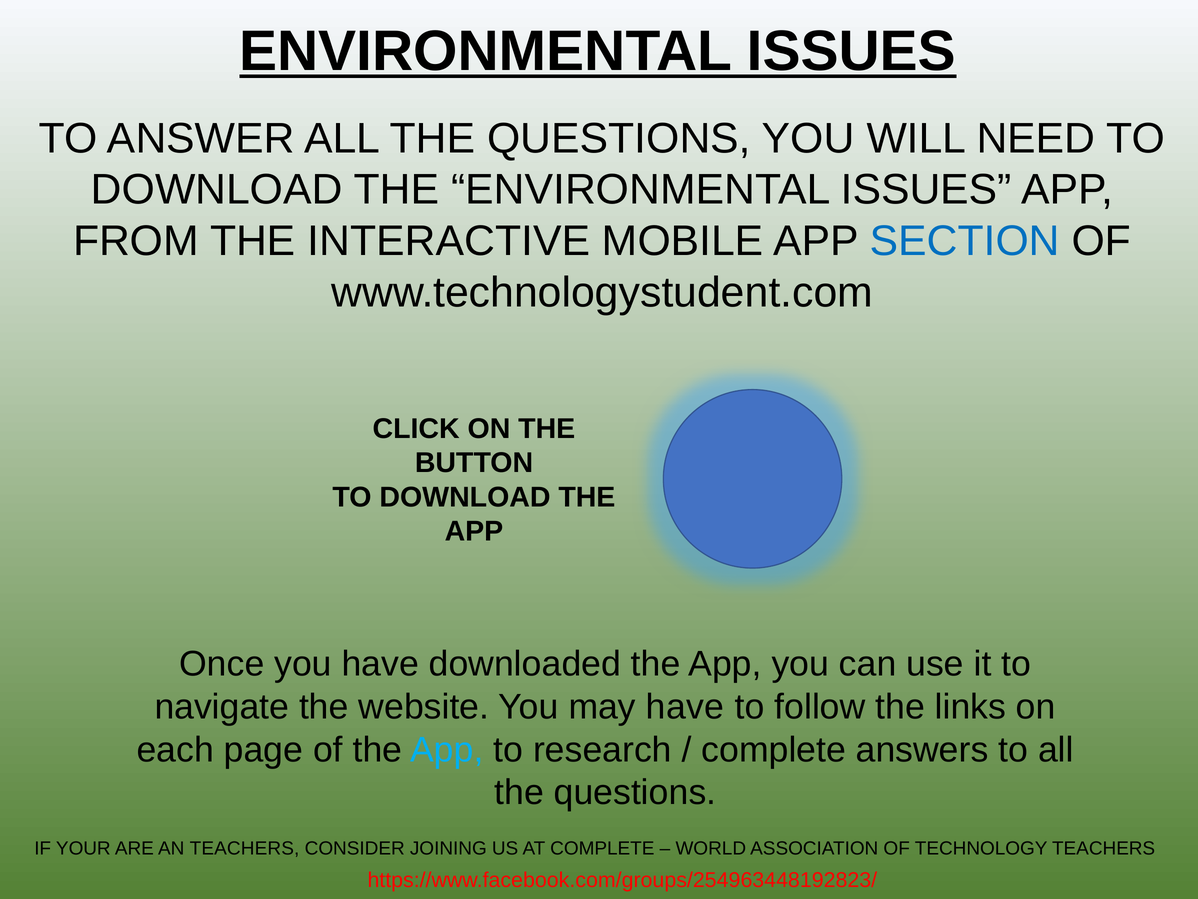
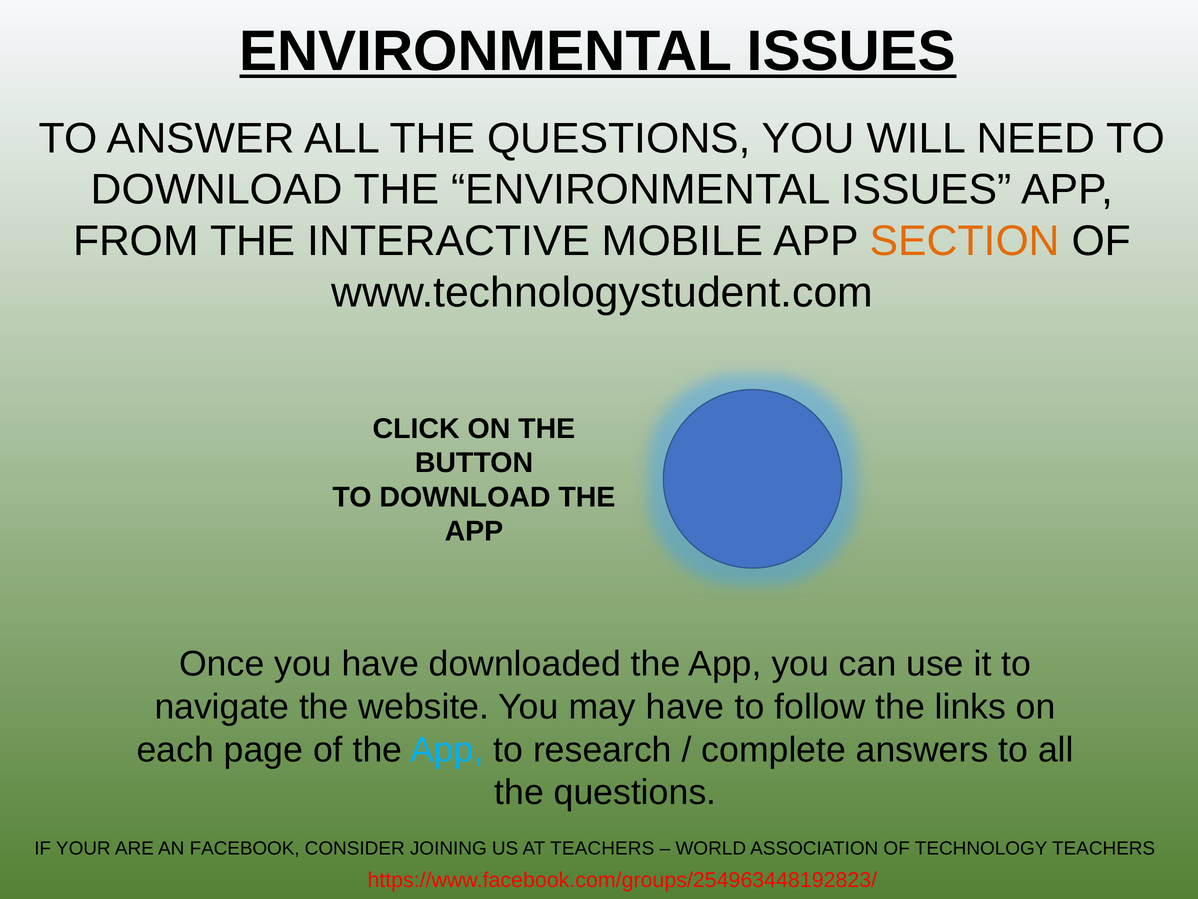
SECTION colour: blue -> orange (965, 241)
AN TEACHERS: TEACHERS -> FACEBOOK (245, 848)
AT COMPLETE: COMPLETE -> TEACHERS (602, 848)
